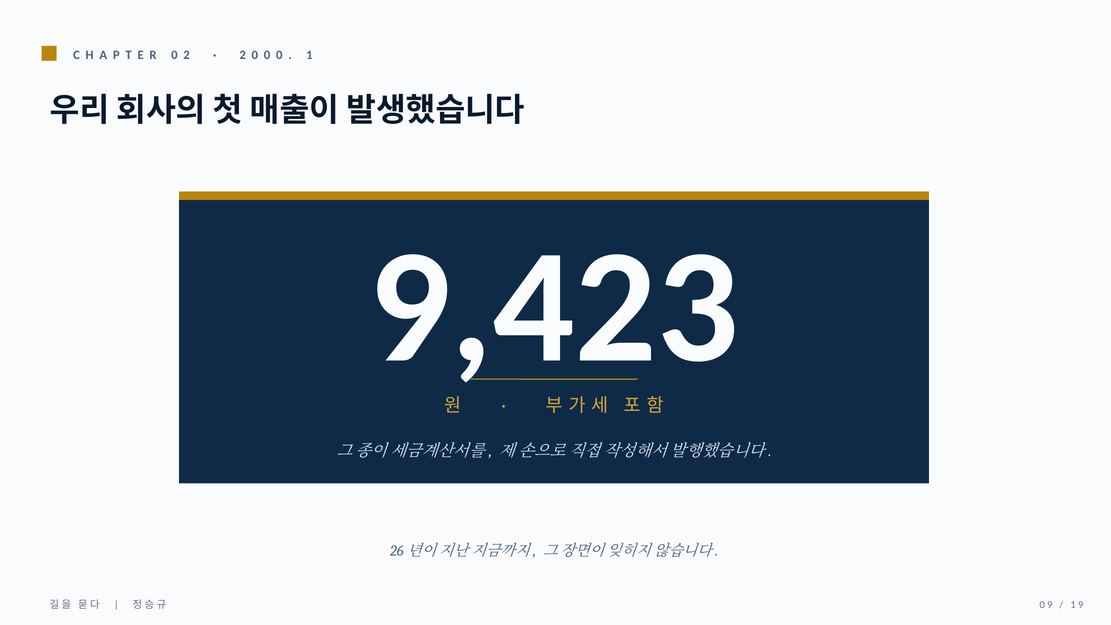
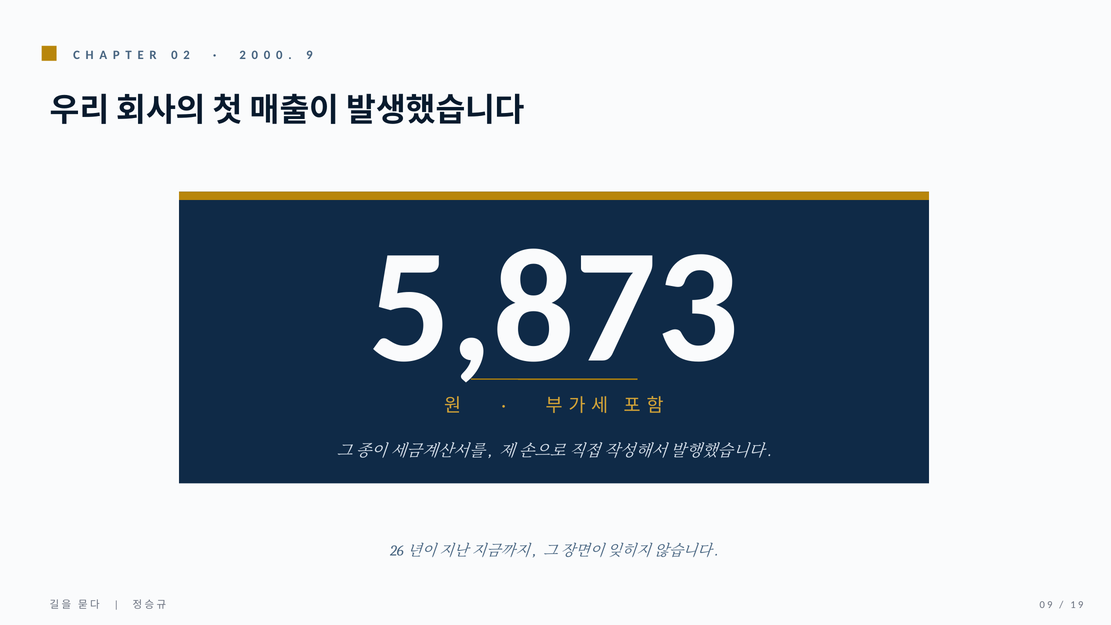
1: 1 -> 9 (309, 55)
9,423: 9,423 -> 5,873 (554, 307)
